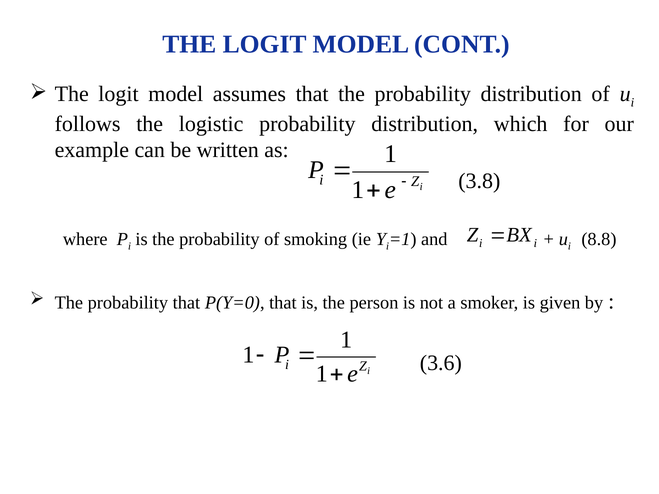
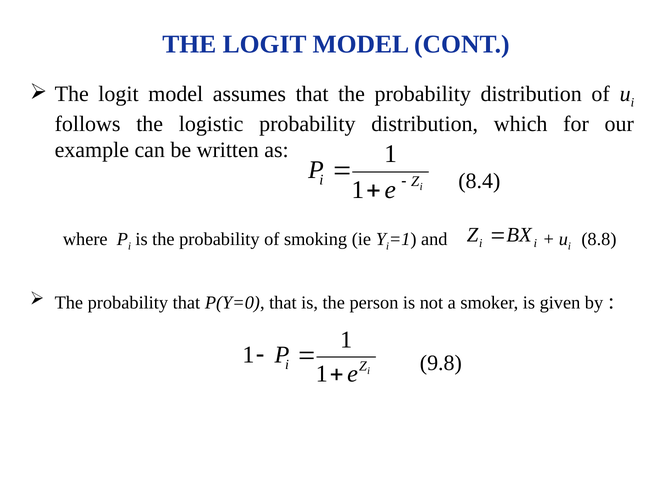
3.8: 3.8 -> 8.4 (479, 181)
3.6: 3.6 -> 9.8 (441, 363)
